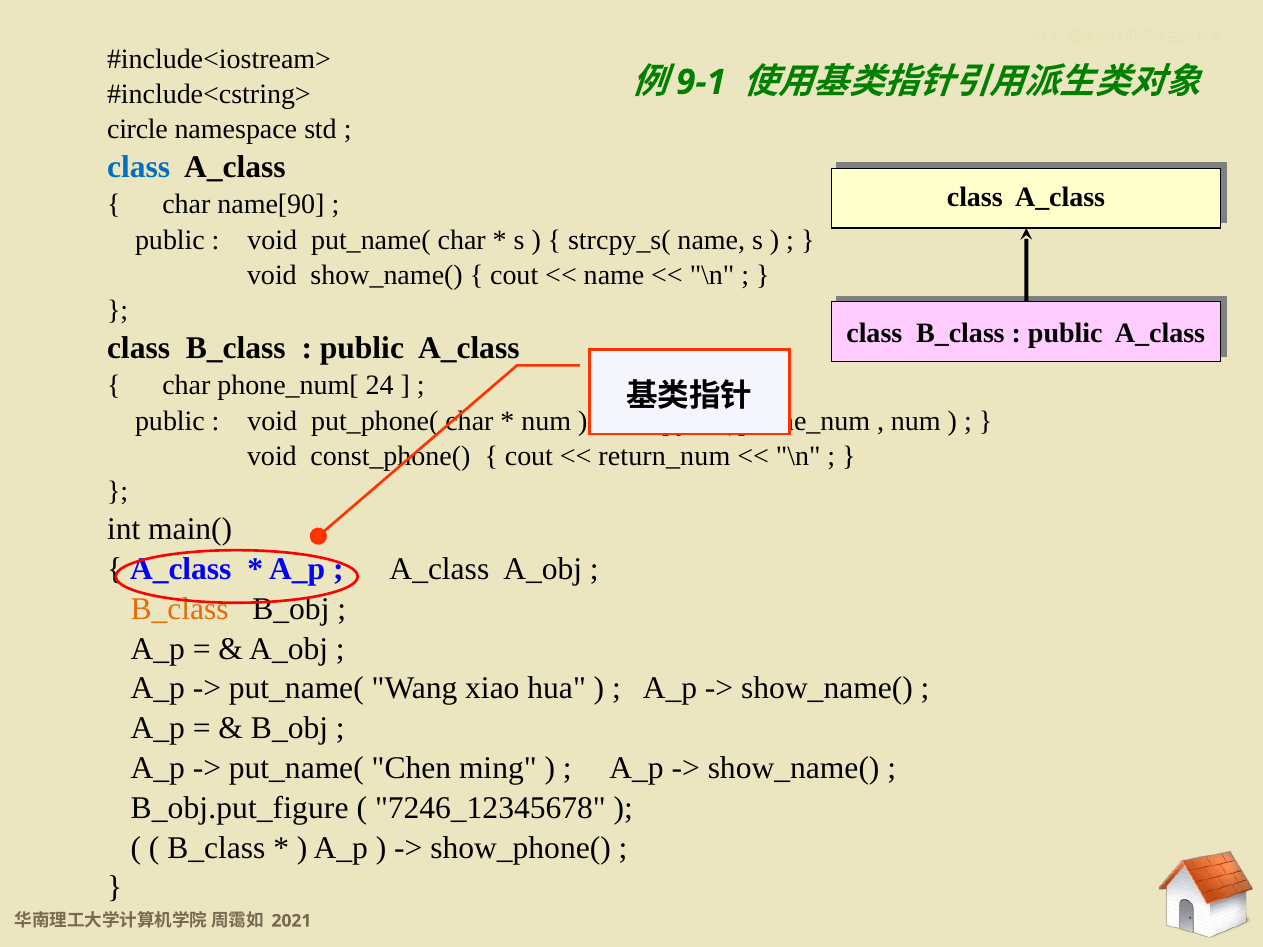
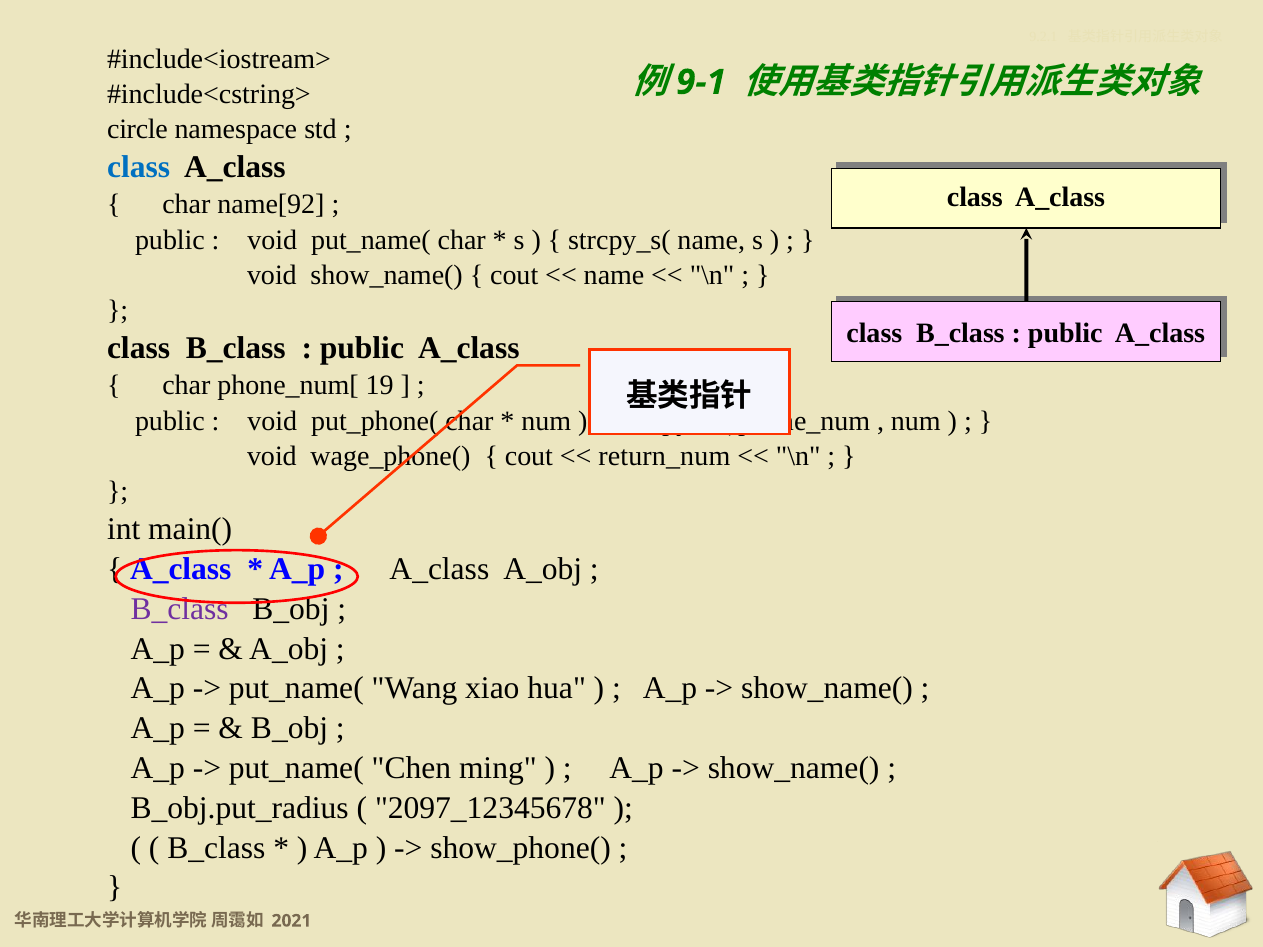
name[90: name[90 -> name[92 (271, 205)
24: 24 -> 19 (380, 386)
const_phone(: const_phone( -> wage_phone( (391, 456)
B_class colour: orange -> purple (180, 609)
B_obj.put_figure: B_obj.put_figure -> B_obj.put_radius (240, 808)
7246_12345678: 7246_12345678 -> 2097_12345678 (490, 808)
